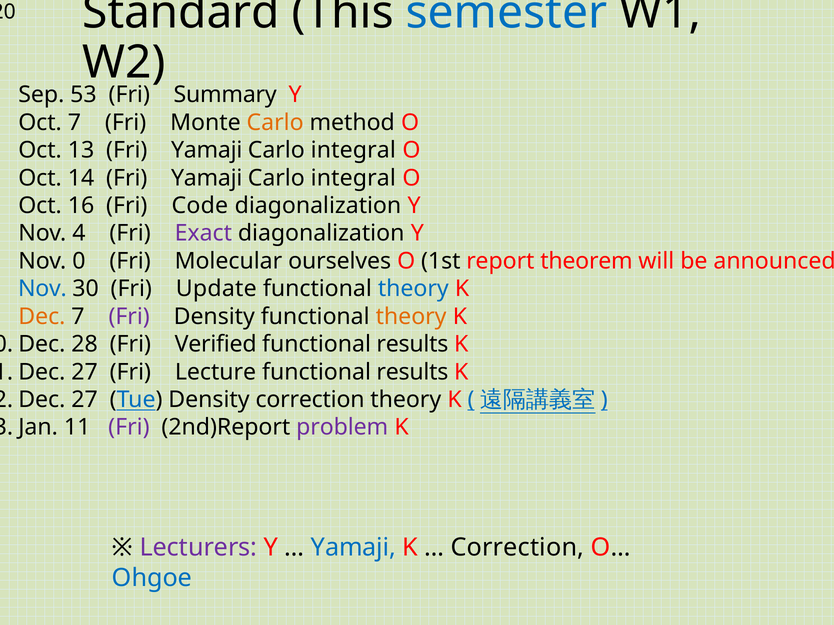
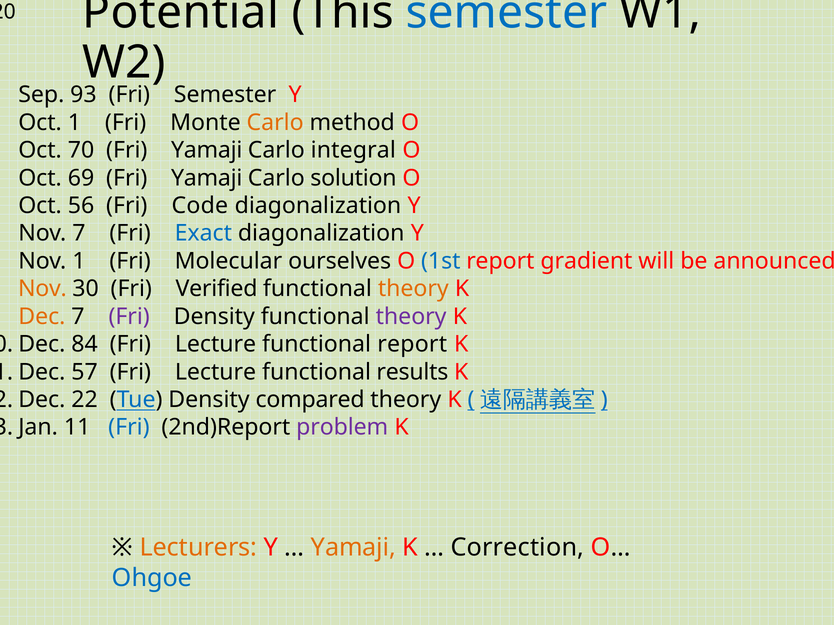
Standard: Standard -> Potential (181, 13)
53: 53 -> 93 (83, 95)
Fri Summary: Summary -> Semester (225, 95)
Oct 7: 7 -> 1 (74, 123)
13: 13 -> 70 (81, 150)
14: 14 -> 69 (81, 178)
integral: integral -> solution (353, 178)
16: 16 -> 56 (81, 206)
Nov 4: 4 -> 7 (79, 234)
Exact colour: purple -> blue (203, 234)
Nov 0: 0 -> 1 (79, 261)
1st colour: black -> blue (441, 261)
theorem: theorem -> gradient (586, 261)
Nov colour: blue -> orange (42, 289)
Update: Update -> Verified (217, 289)
theory colour: blue -> orange (413, 289)
theory colour: orange -> purple (411, 317)
28: 28 -> 84 (85, 344)
Verified: Verified -> Lecture (216, 344)
results: results -> report (412, 344)
27: 27 -> 57 (85, 372)
27: 27 -> 22 (85, 400)
Density correction: correction -> compared (310, 400)
Fri colour: purple -> blue (129, 428)
Lecturers colour: purple -> orange (198, 548)
Yamaji colour: blue -> orange (353, 548)
